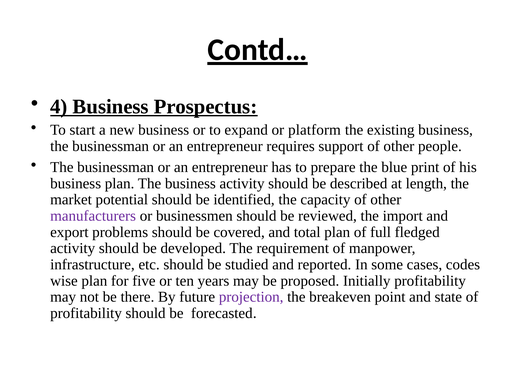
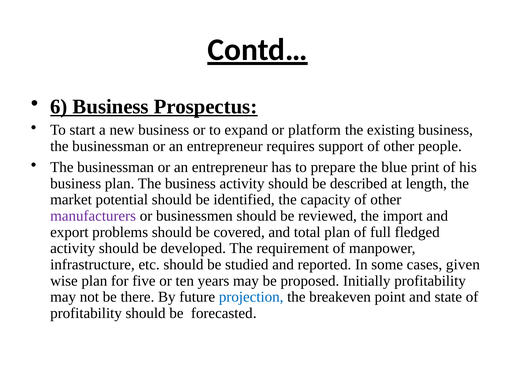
4: 4 -> 6 (59, 107)
codes: codes -> given (463, 265)
projection colour: purple -> blue (251, 297)
